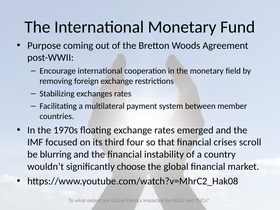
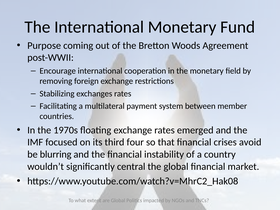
scroll: scroll -> avoid (250, 142)
choose: choose -> central (131, 166)
